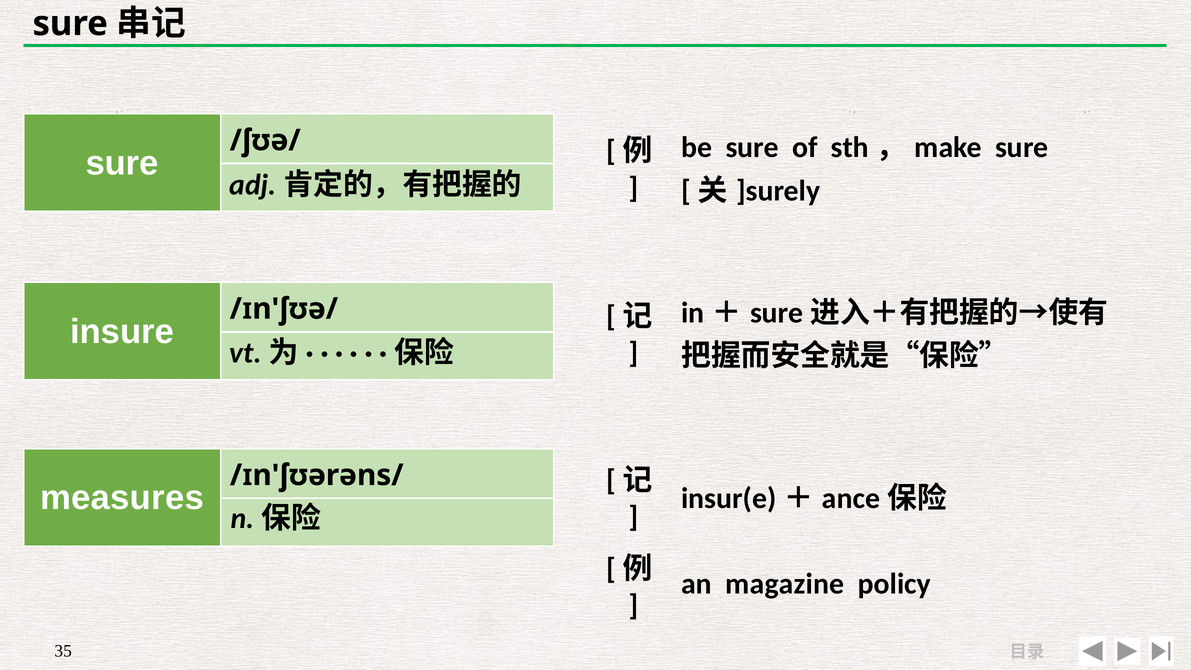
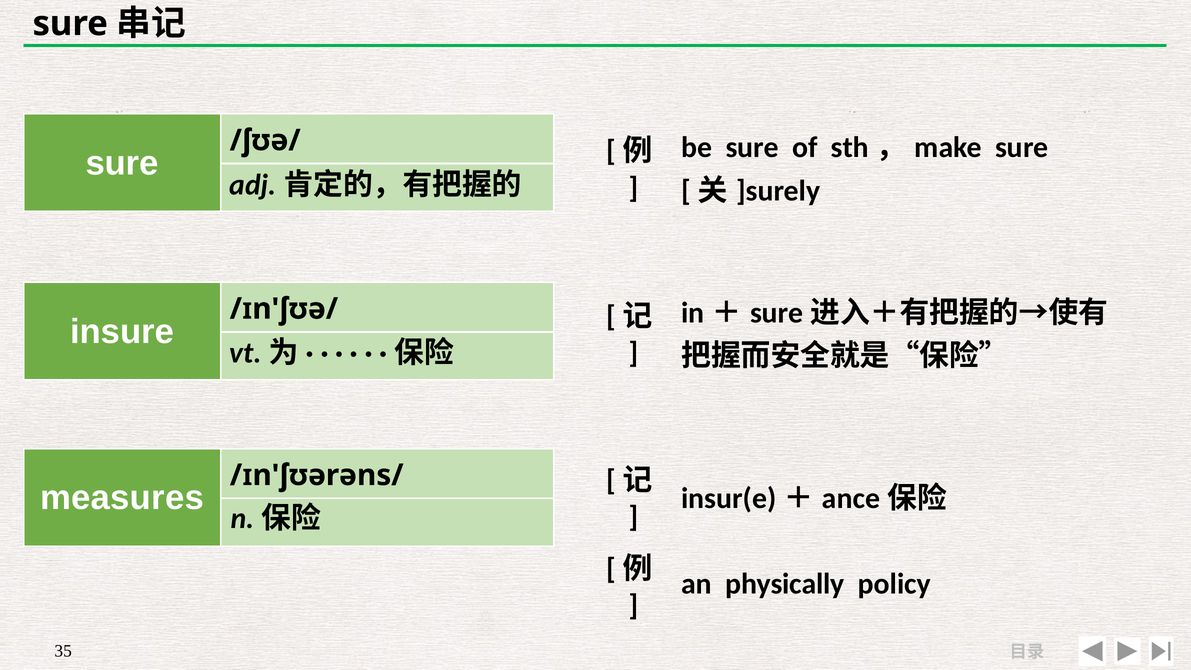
magazine: magazine -> physically (785, 584)
